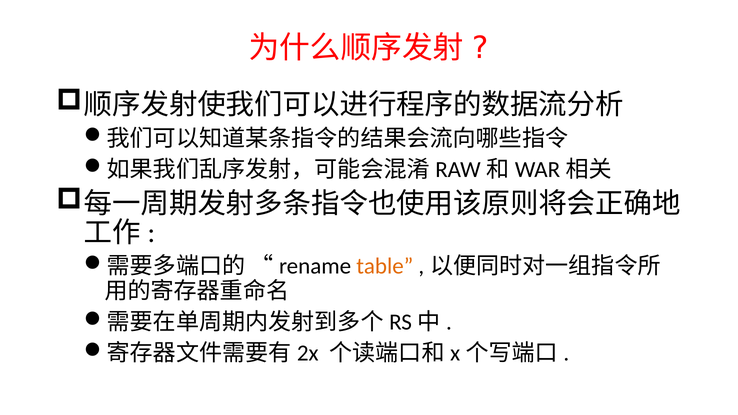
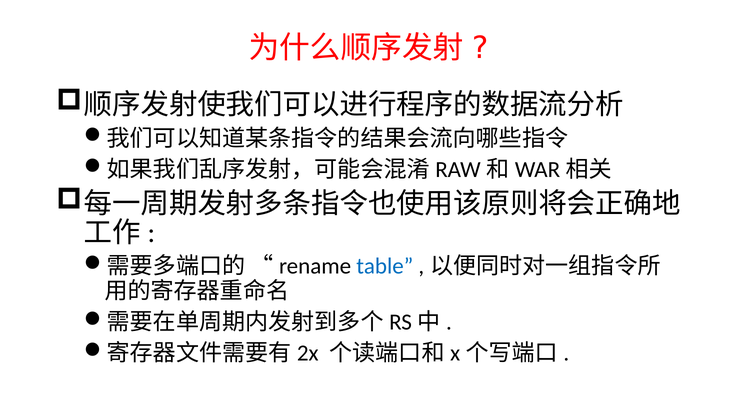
table colour: orange -> blue (385, 266)
